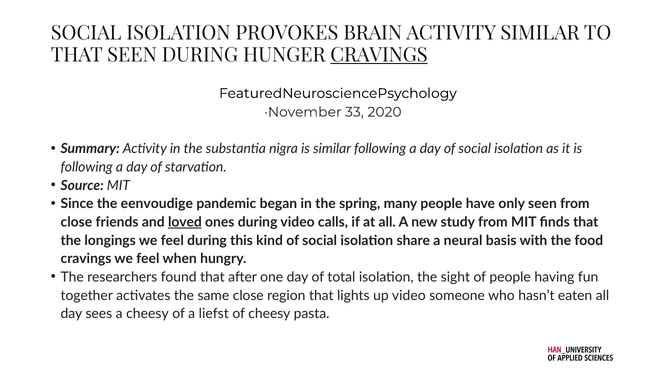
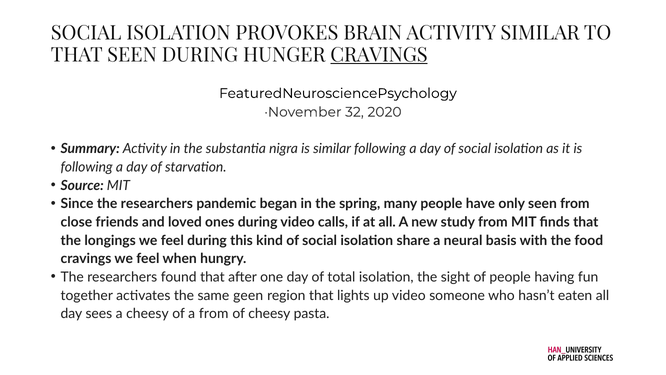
33: 33 -> 32 (354, 112)
Since the eenvoudige: eenvoudige -> researchers (157, 204)
loved underline: present -> none (185, 222)
same close: close -> geen (248, 295)
a liefst: liefst -> from (214, 314)
